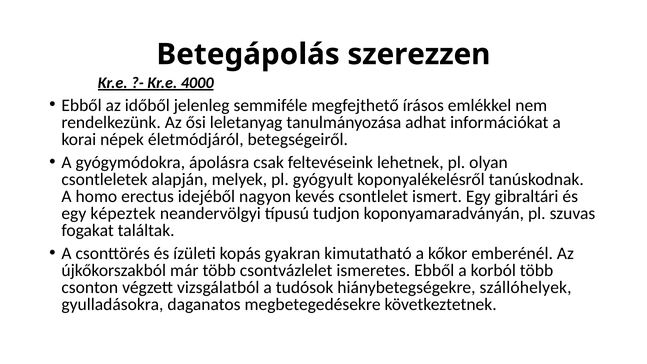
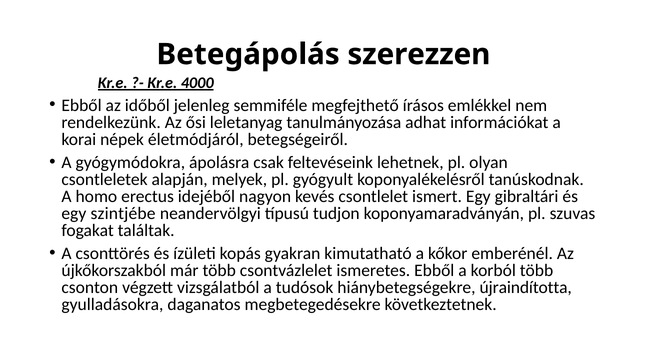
képeztek: képeztek -> szintjébe (123, 213)
szállóhelyek: szállóhelyek -> újraindította (526, 288)
